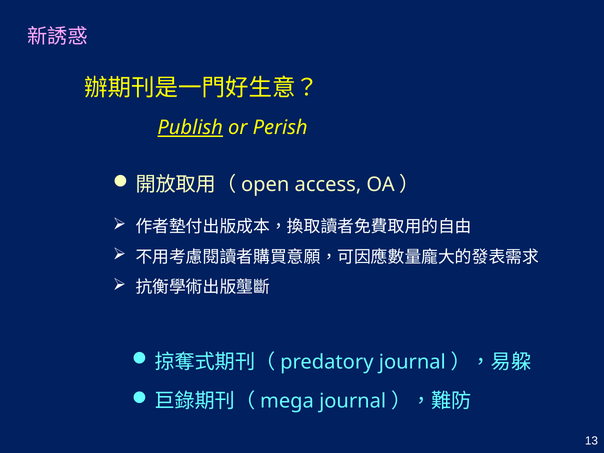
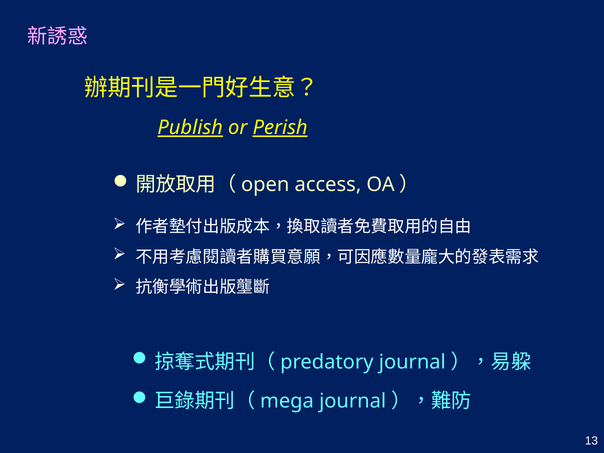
Perish underline: none -> present (280, 128)
